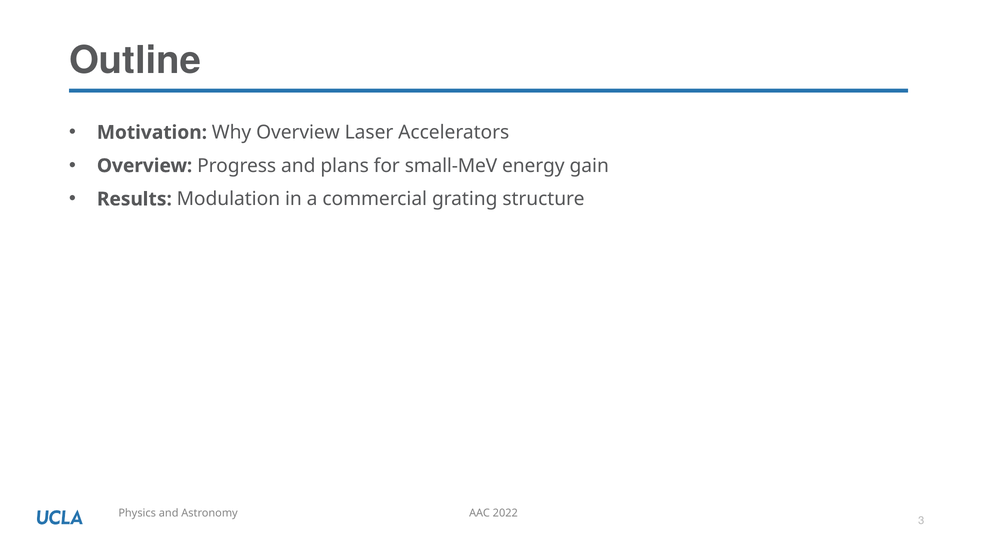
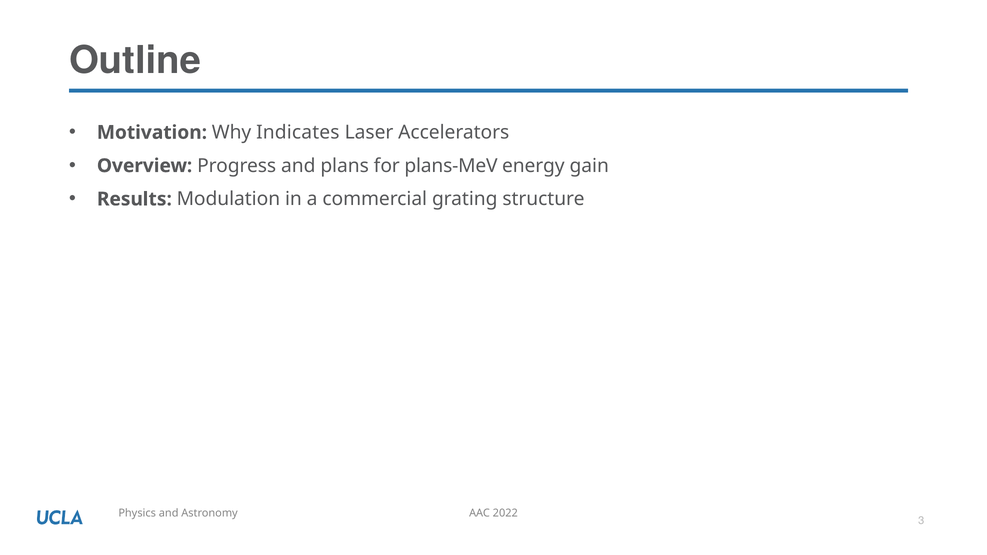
Why Overview: Overview -> Indicates (298, 133)
small-MeV: small-MeV -> plans-MeV (451, 166)
